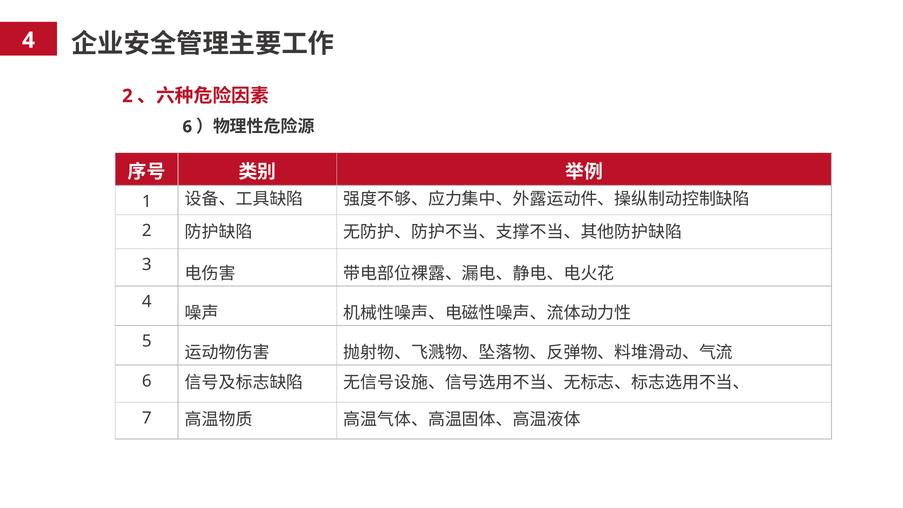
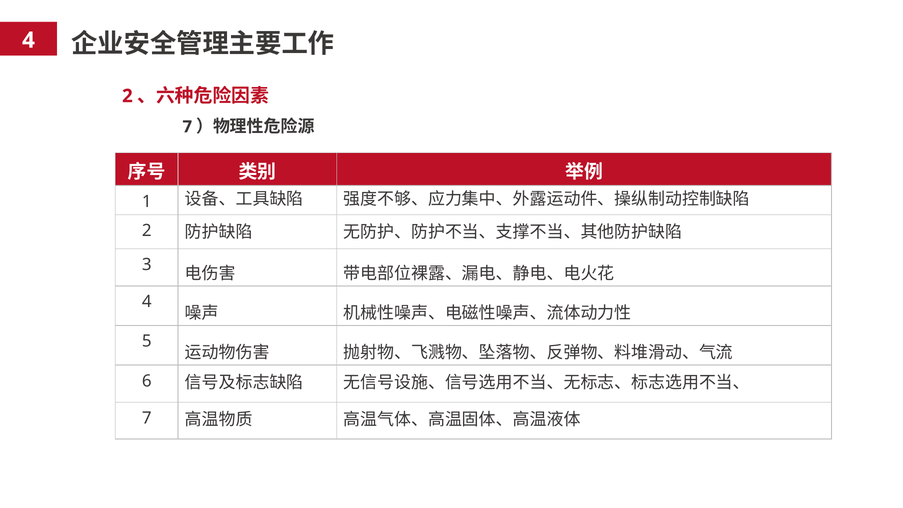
6: 6 -> 7 (187, 127)
